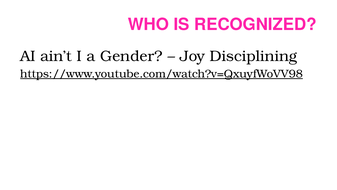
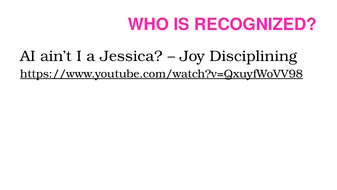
Gender: Gender -> Jessica (131, 56)
